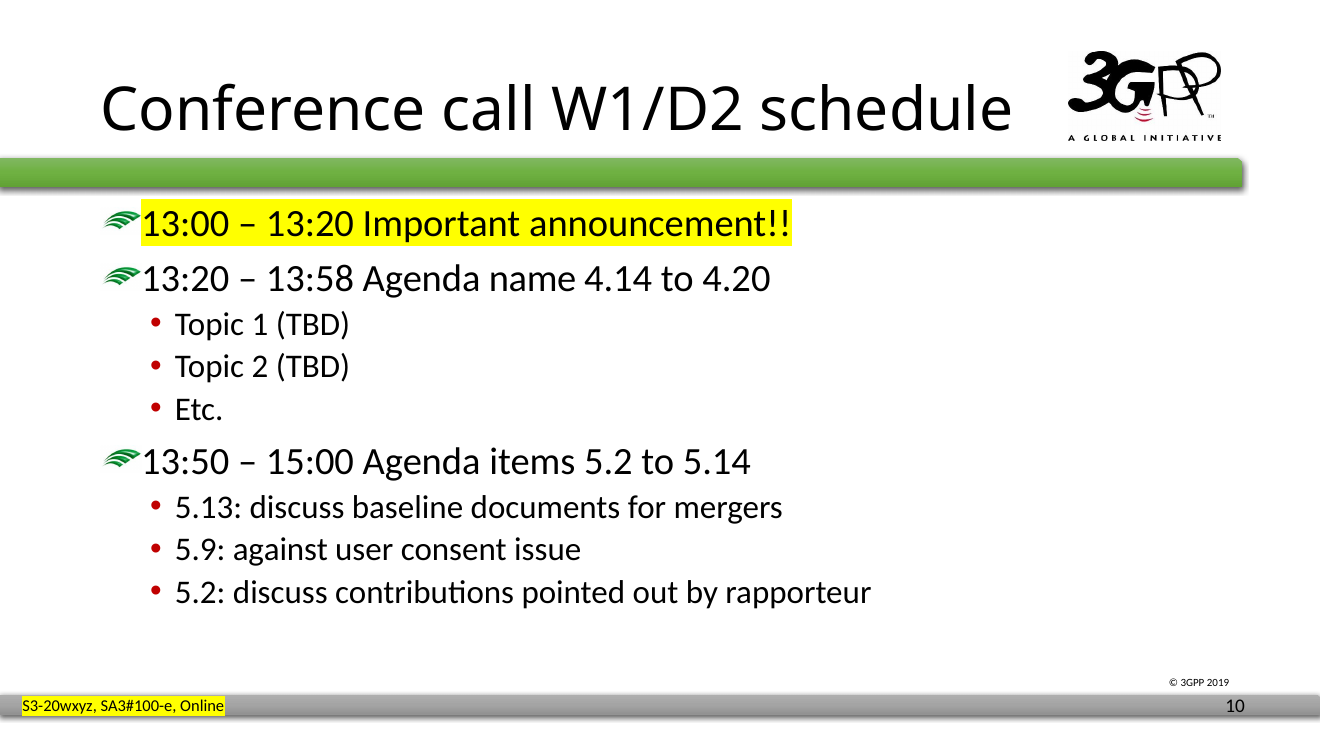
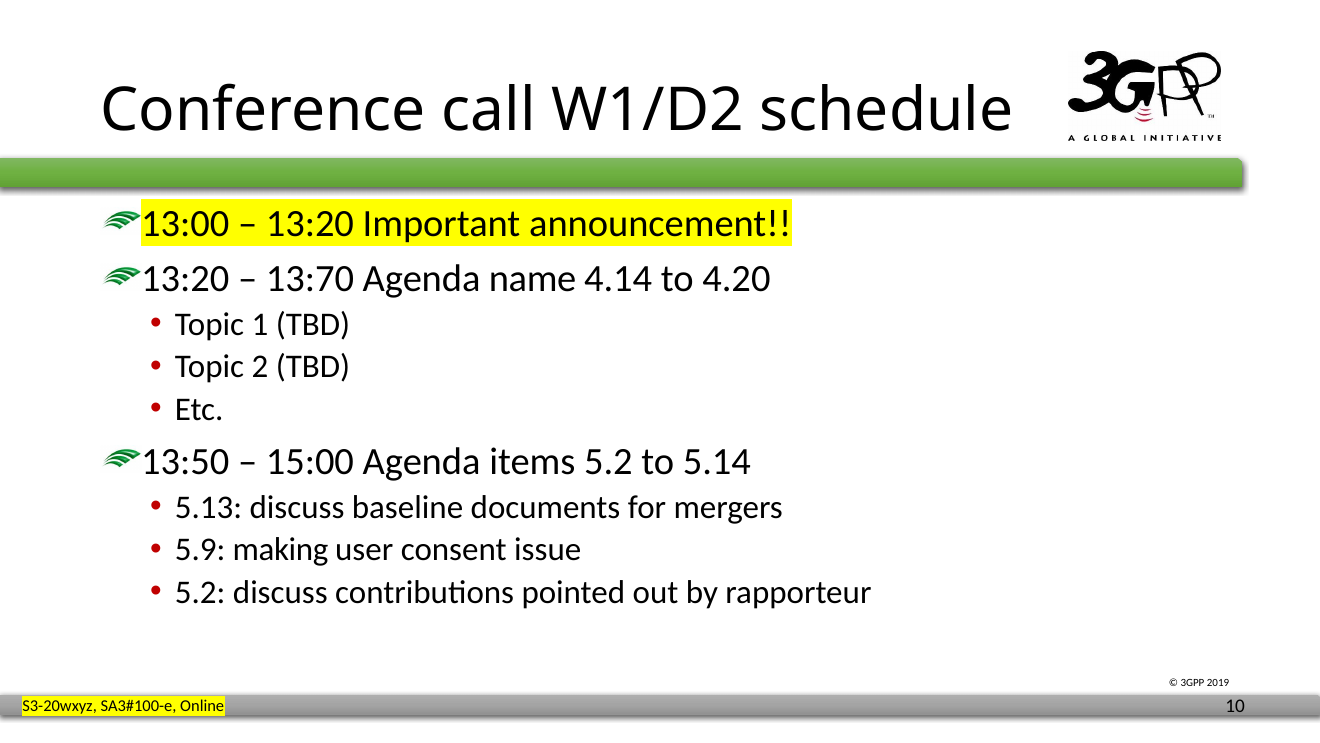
13:58: 13:58 -> 13:70 (310, 279)
against: against -> making (280, 549)
